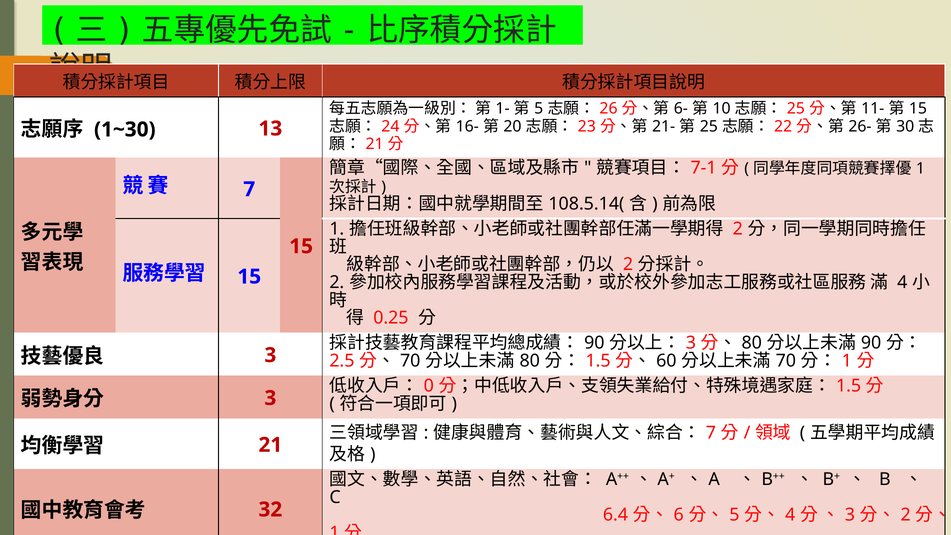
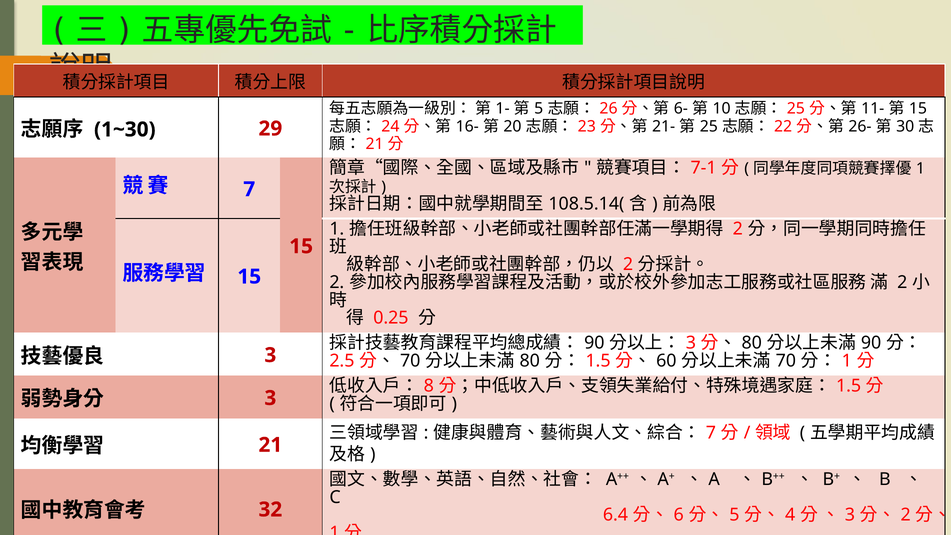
13: 13 -> 29 (270, 129)
4: 4 -> 2 (902, 282)
0: 0 -> 8 (429, 386)
